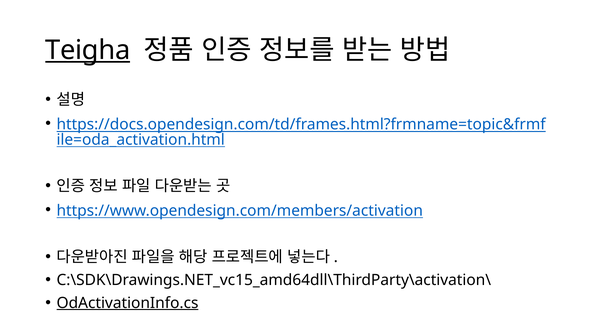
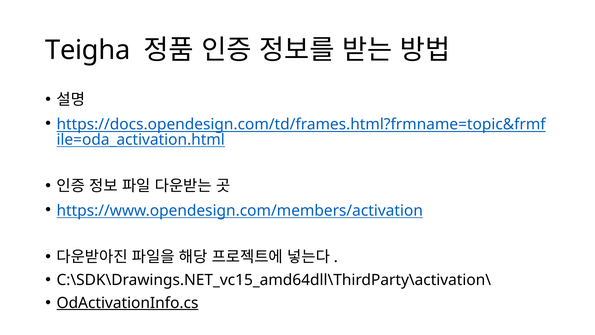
Teigha underline: present -> none (88, 50)
